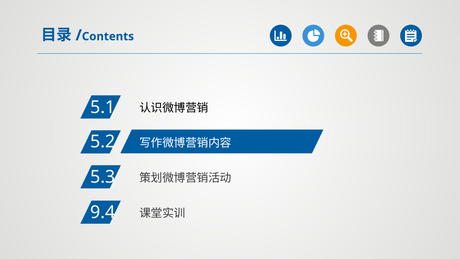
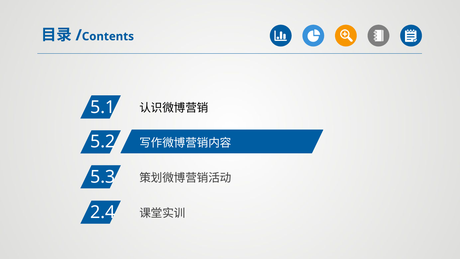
9.4: 9.4 -> 2.4 (103, 212)
